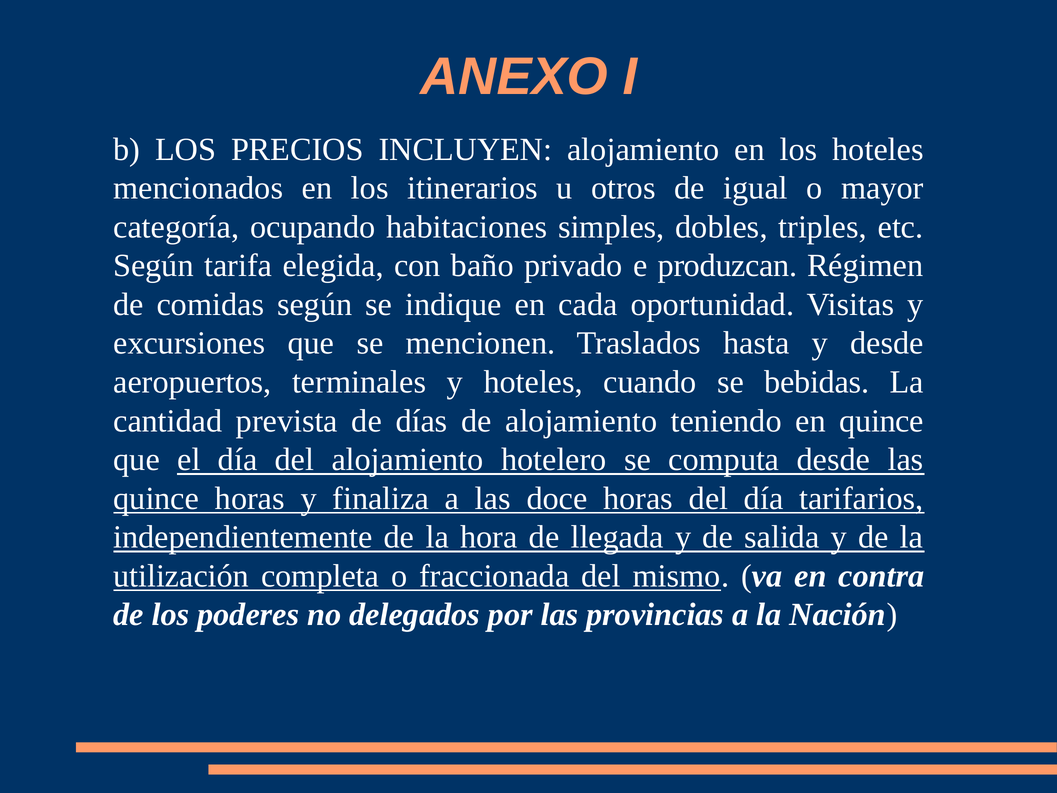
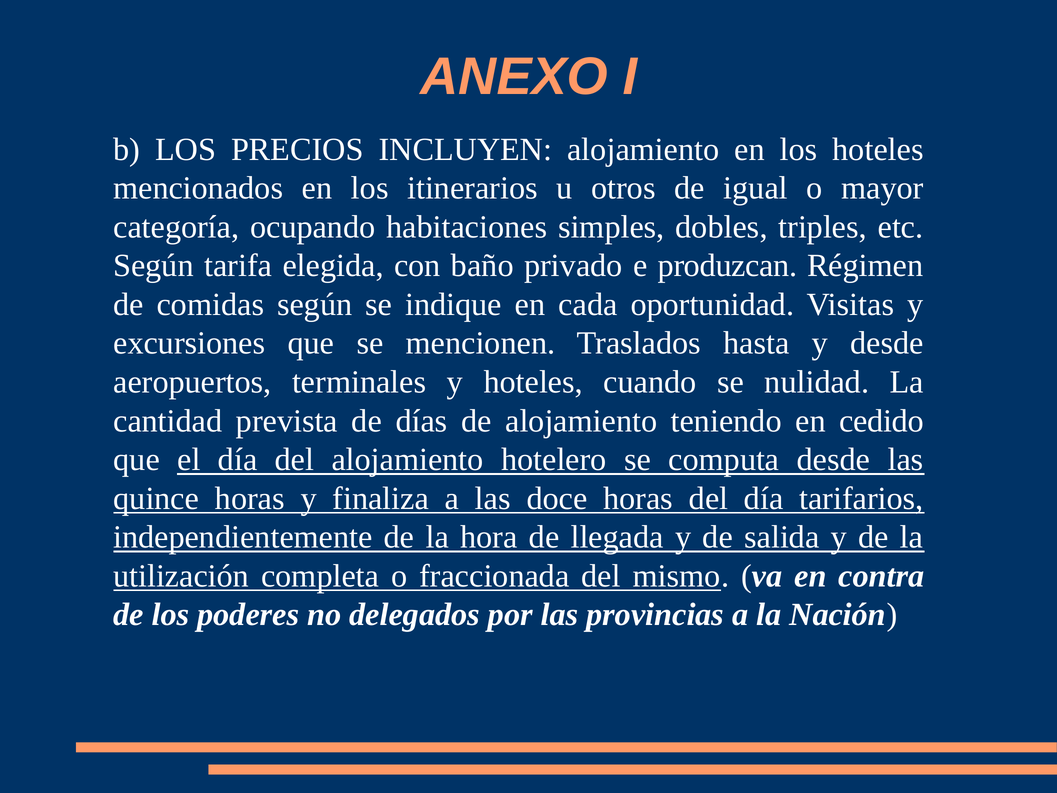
bebidas: bebidas -> nulidad (817, 382)
en quince: quince -> cedido (882, 421)
